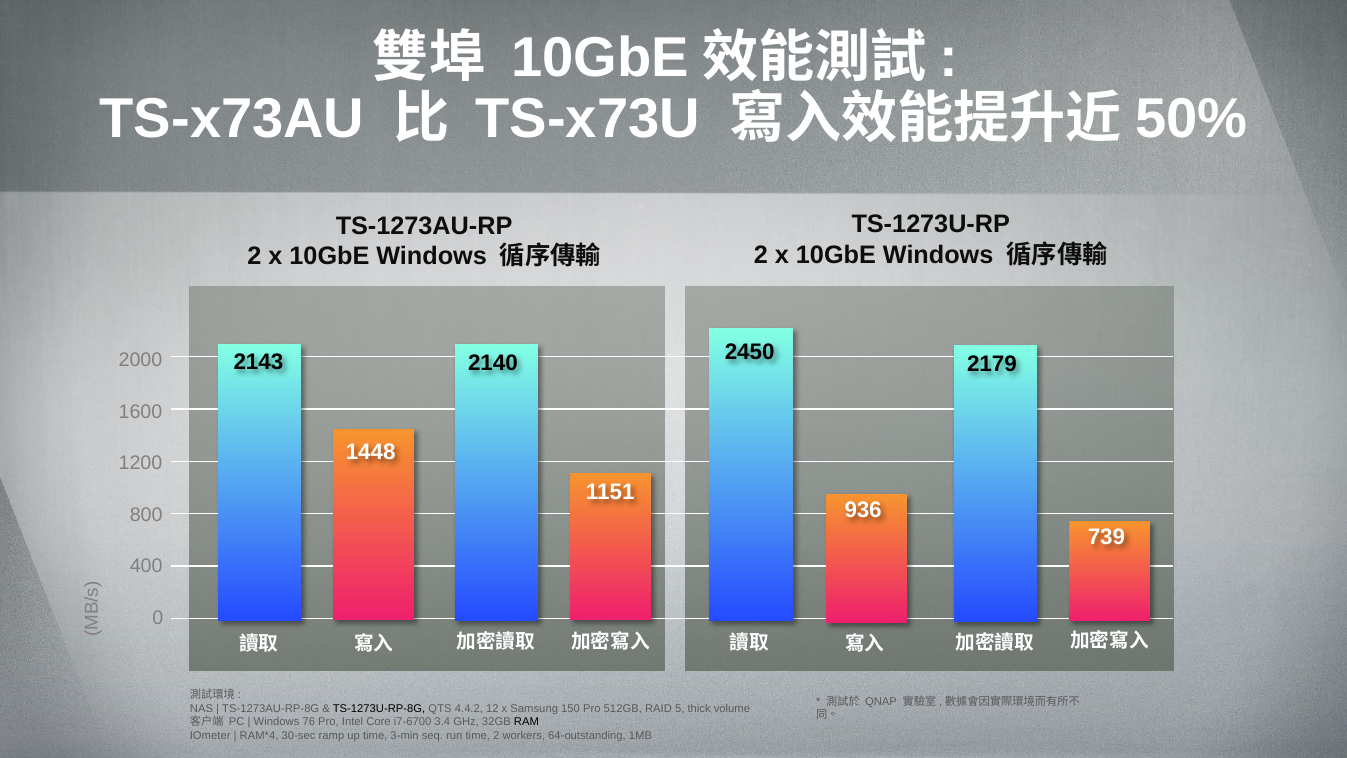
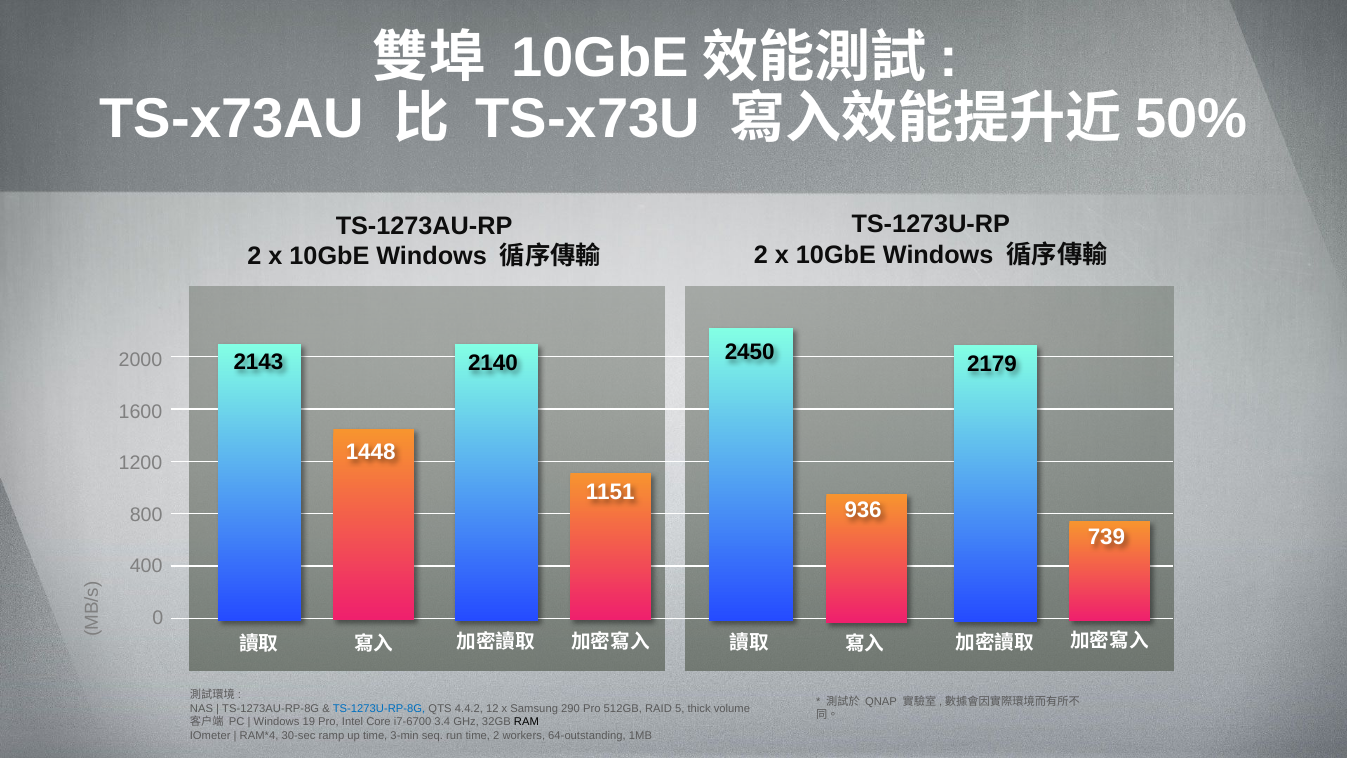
TS-1273U-RP-8G colour: black -> blue (379, 708)
150: 150 -> 290 (571, 708)
76: 76 -> 19 (309, 722)
